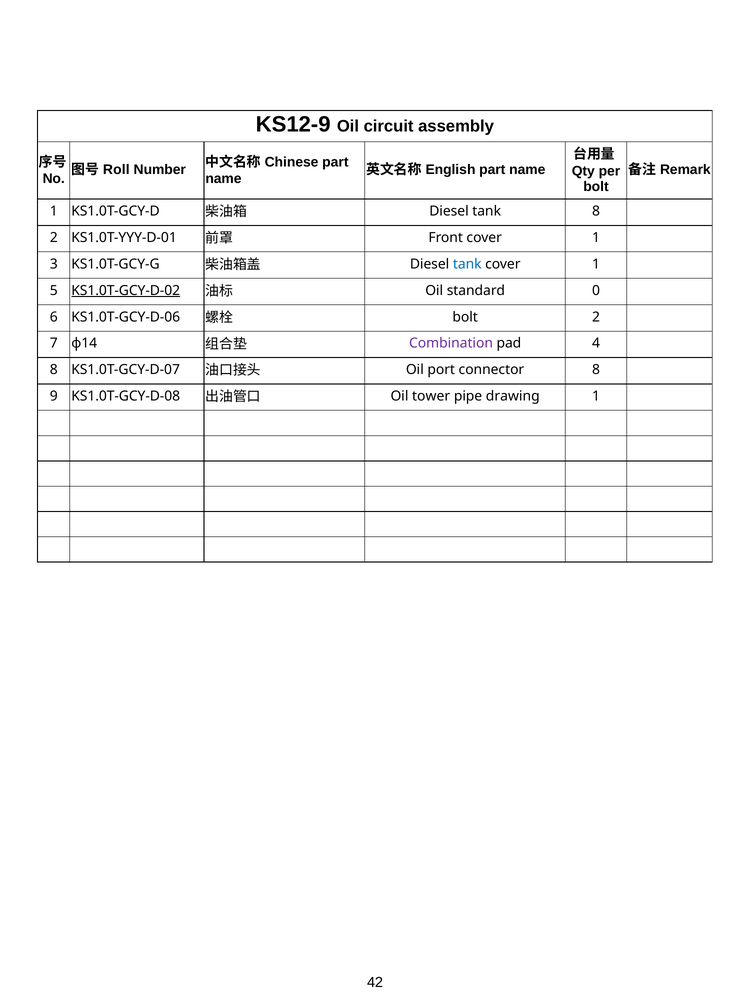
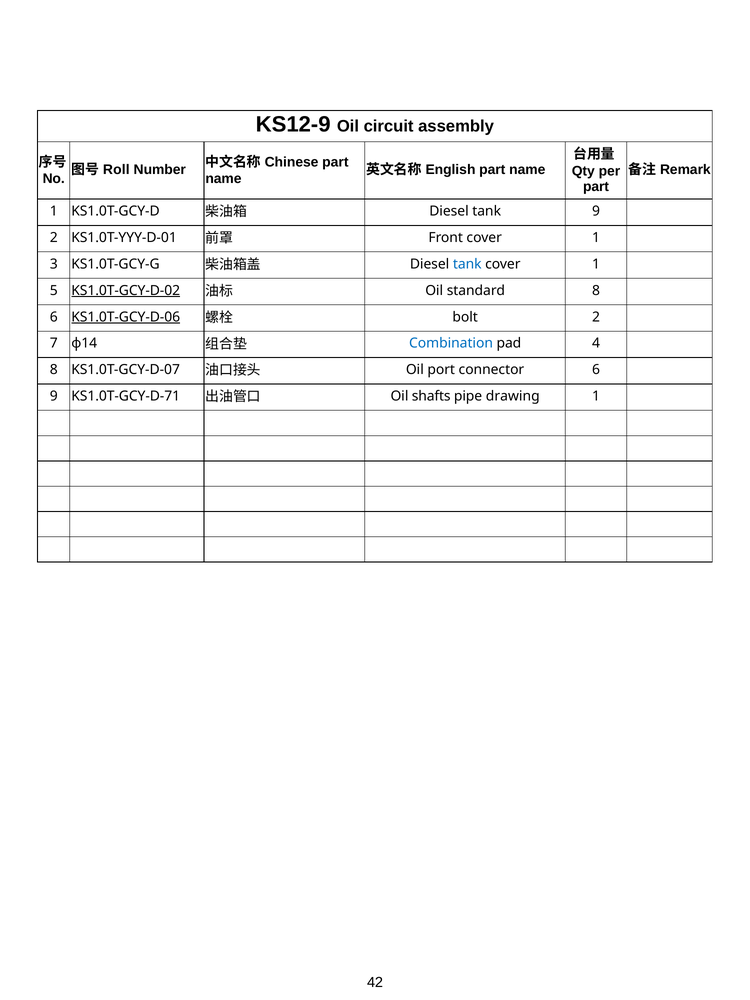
bolt: bolt -> part (596, 186)
tank 8: 8 -> 9 (596, 211)
standard 0: 0 -> 8 (596, 291)
KS1.0T-GCY-D-06 underline: none -> present (126, 317)
Combination colour: purple -> blue (451, 343)
connector 8: 8 -> 6 (596, 370)
KS1.0T-GCY-D-08: KS1.0T-GCY-D-08 -> KS1.0T-GCY-D-71 (126, 396)
tower: tower -> shafts (431, 396)
